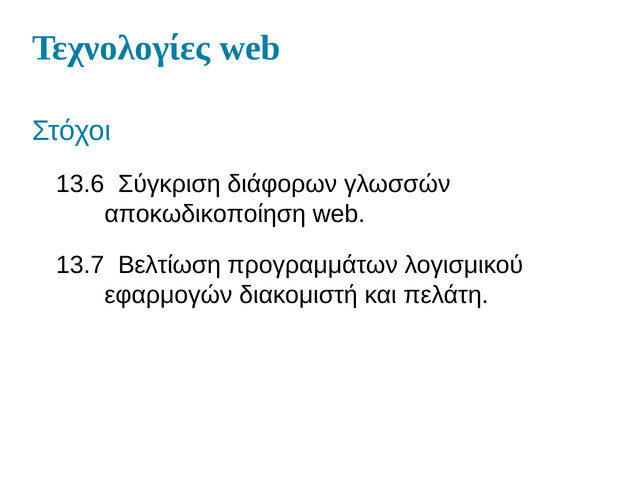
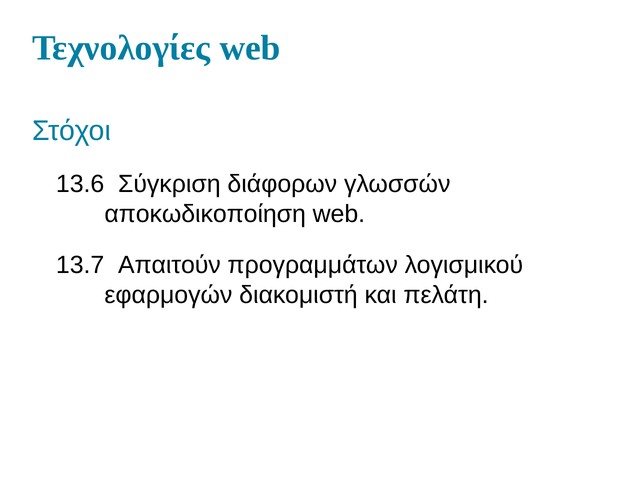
Βελτίωση: Βελτίωση -> Απαιτούν (169, 265)
